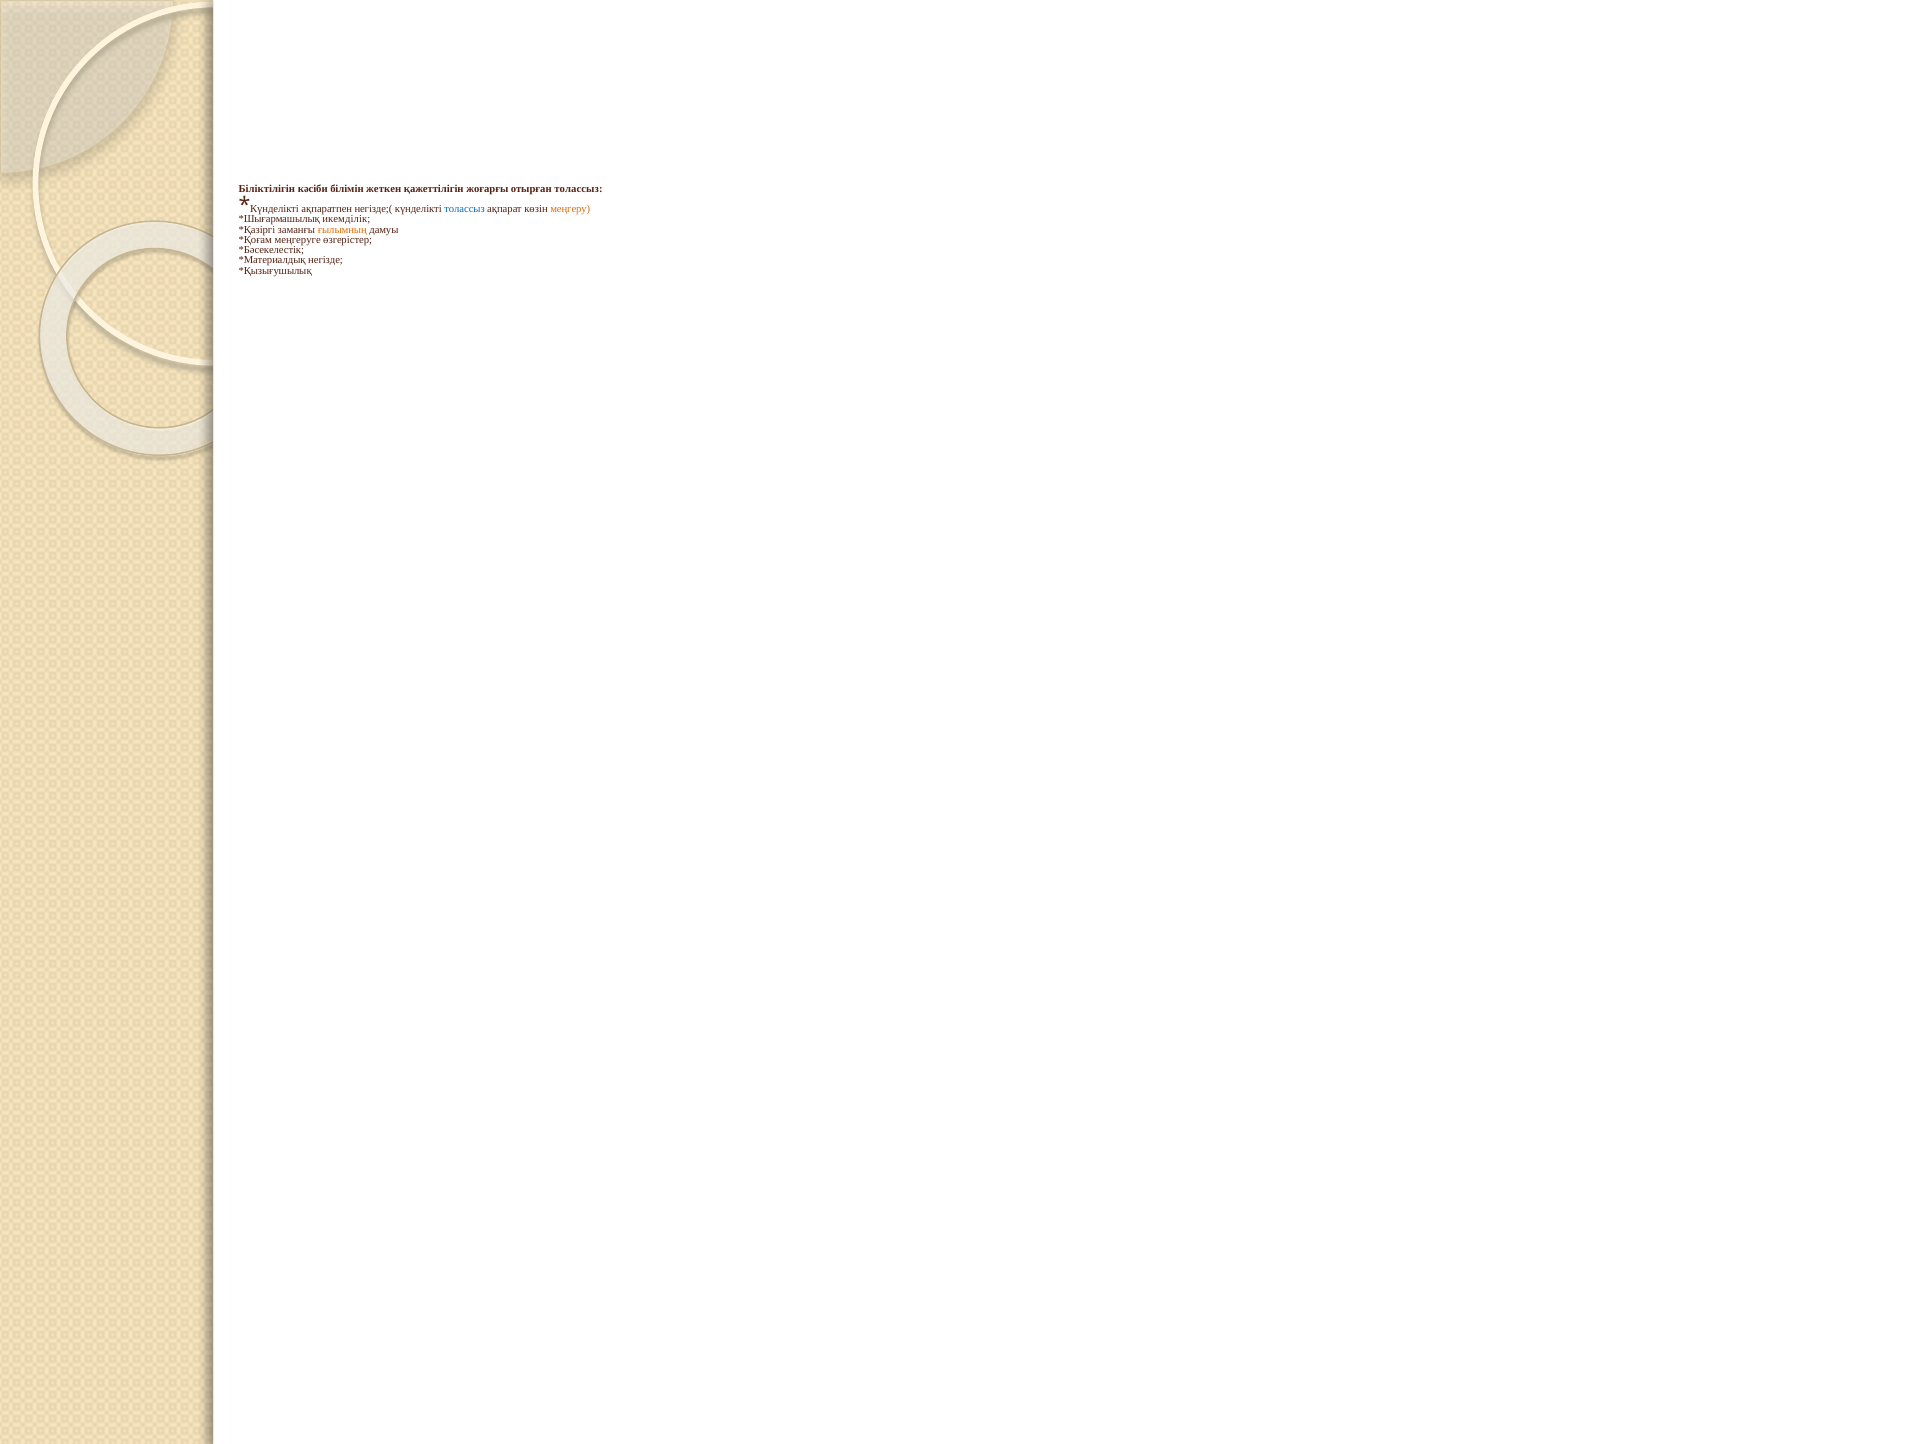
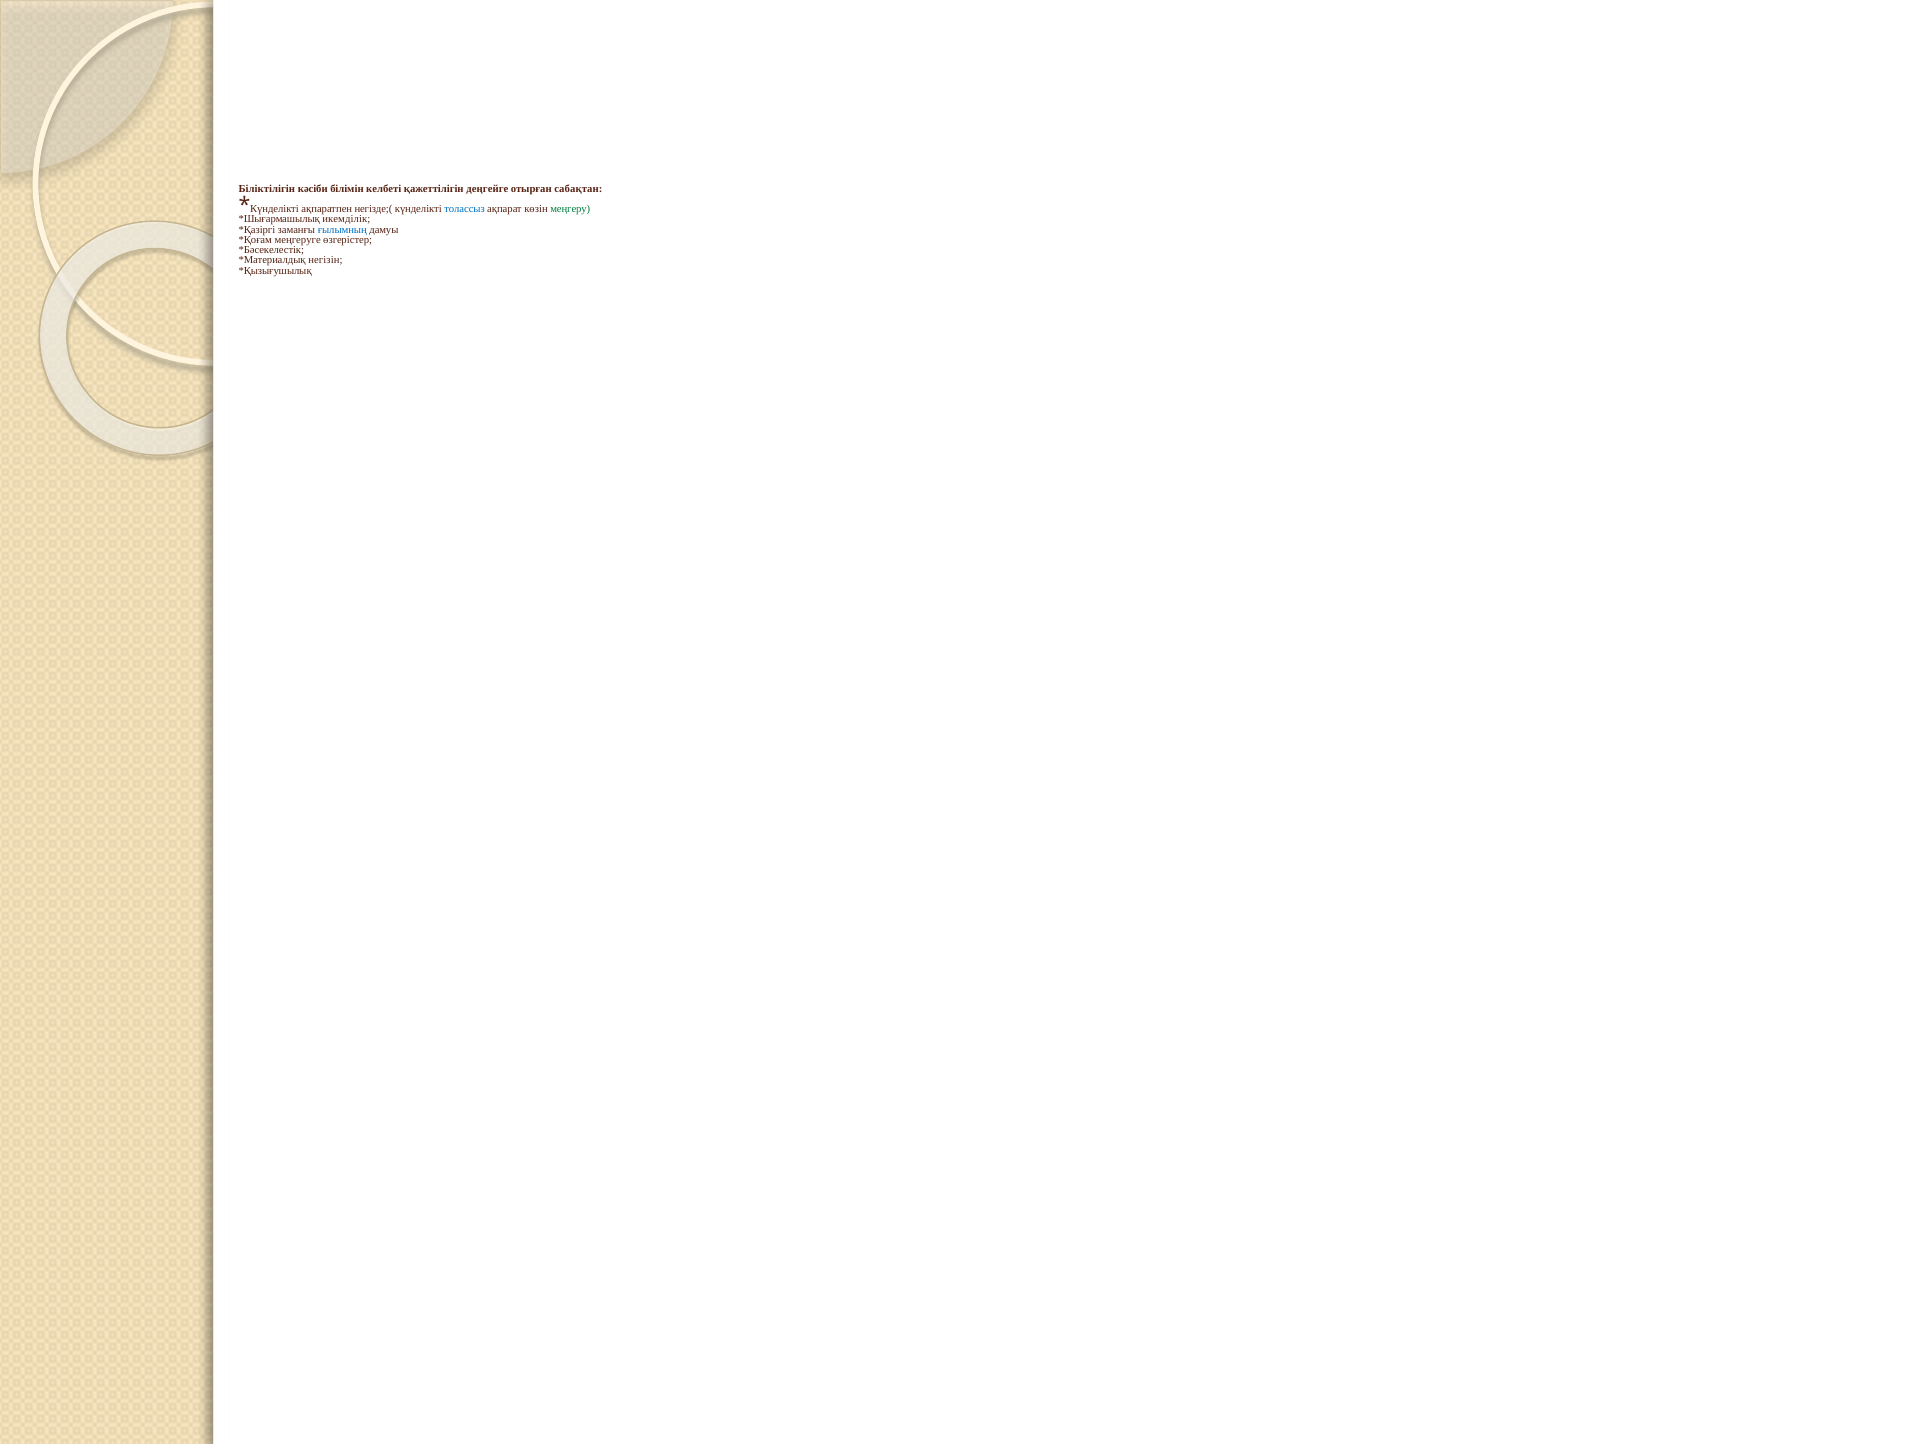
жеткен: жеткен -> келбеті (384, 189)
жоғарғы: жоғарғы -> деңгейге (487, 189)
отырған толассыз: толассыз -> сабақтан (578, 189)
меңгеру colour: orange -> green (570, 209)
ғылымның colour: orange -> blue (342, 230)
негізде: негізде -> негізін (325, 260)
